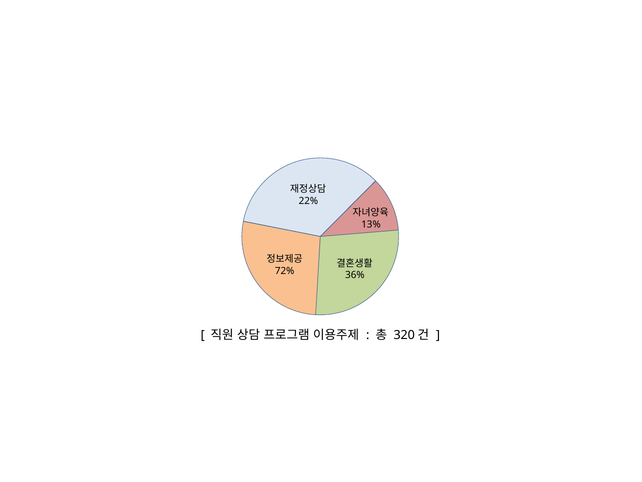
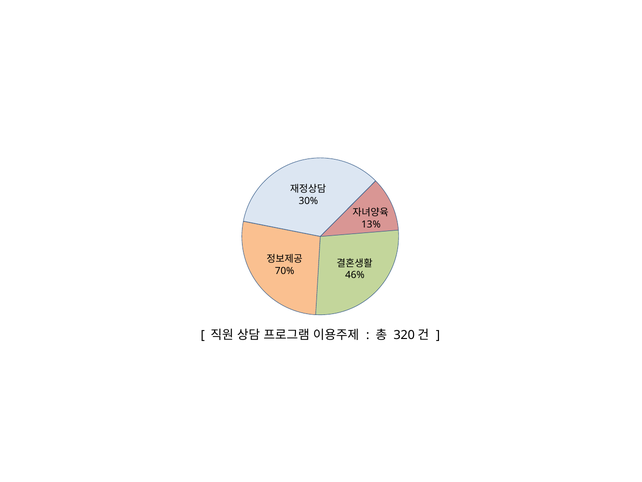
22%: 22% -> 30% (308, 201)
72%: 72% -> 70% (285, 271)
36%: 36% -> 46% (355, 275)
